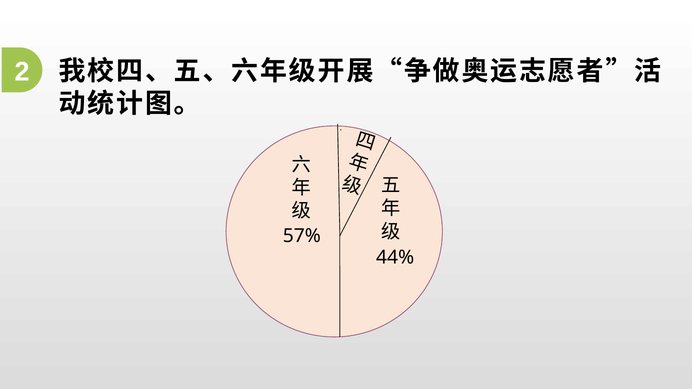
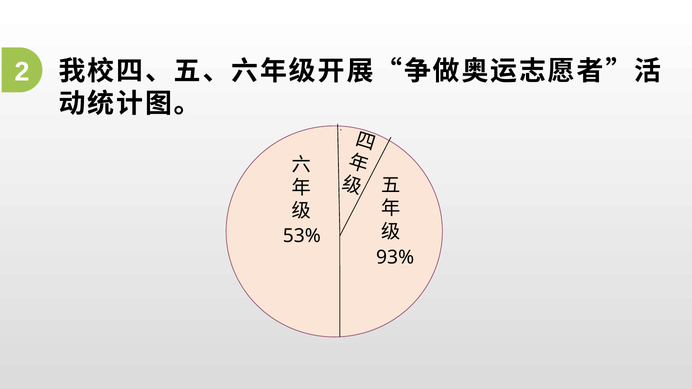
57%: 57% -> 53% (302, 236)
44%: 44% -> 93% (395, 257)
